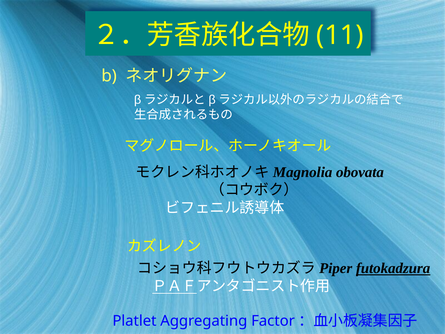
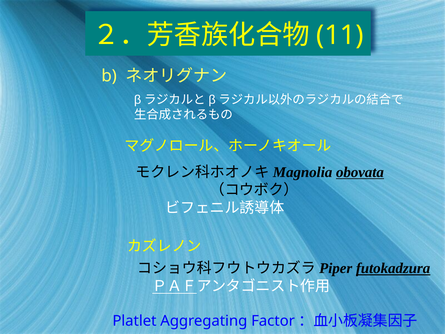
obovata underline: none -> present (360, 172)
